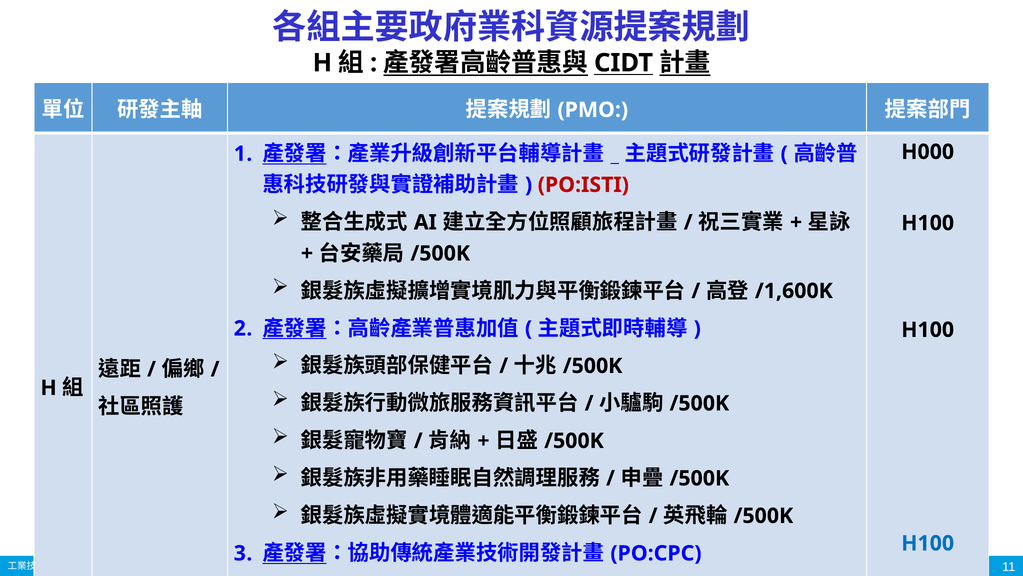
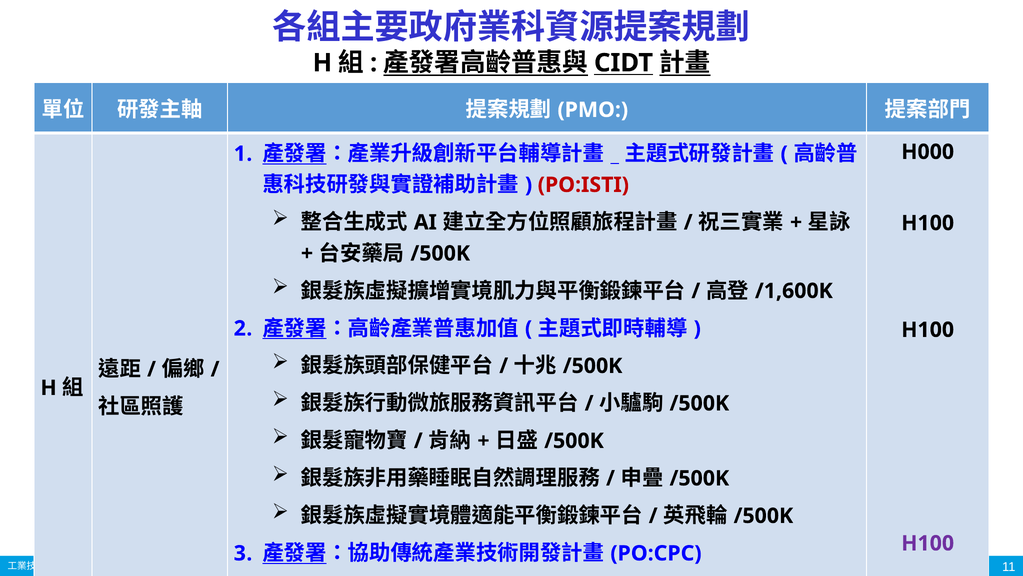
H100 colour: blue -> purple (928, 543)
